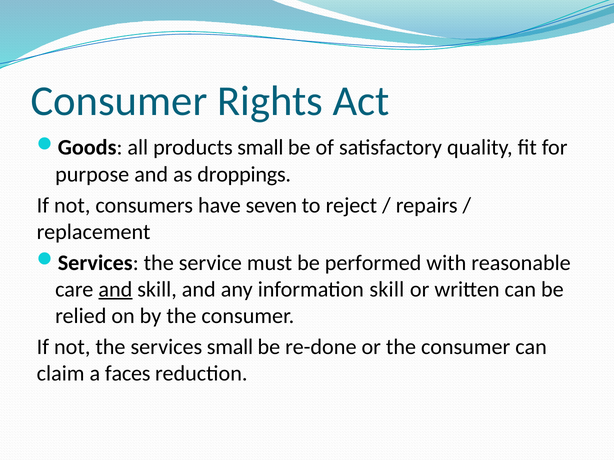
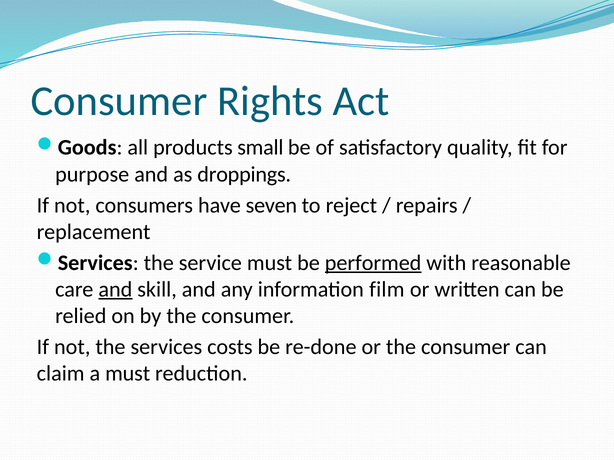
performed underline: none -> present (373, 263)
information skill: skill -> film (387, 290)
services small: small -> costs (230, 347)
a faces: faces -> must (128, 374)
